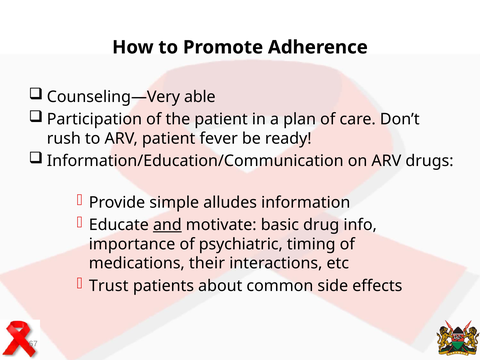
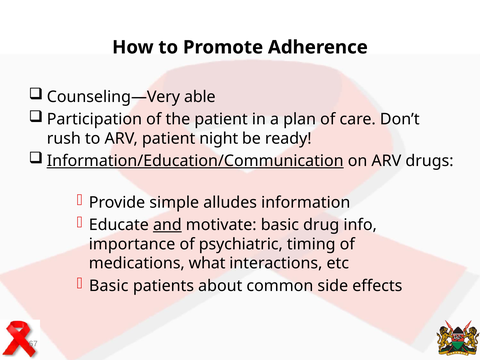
fever: fever -> night (219, 139)
Information/Education/Communication underline: none -> present (195, 161)
their: their -> what (207, 263)
Trust: Trust -> Basic (109, 286)
